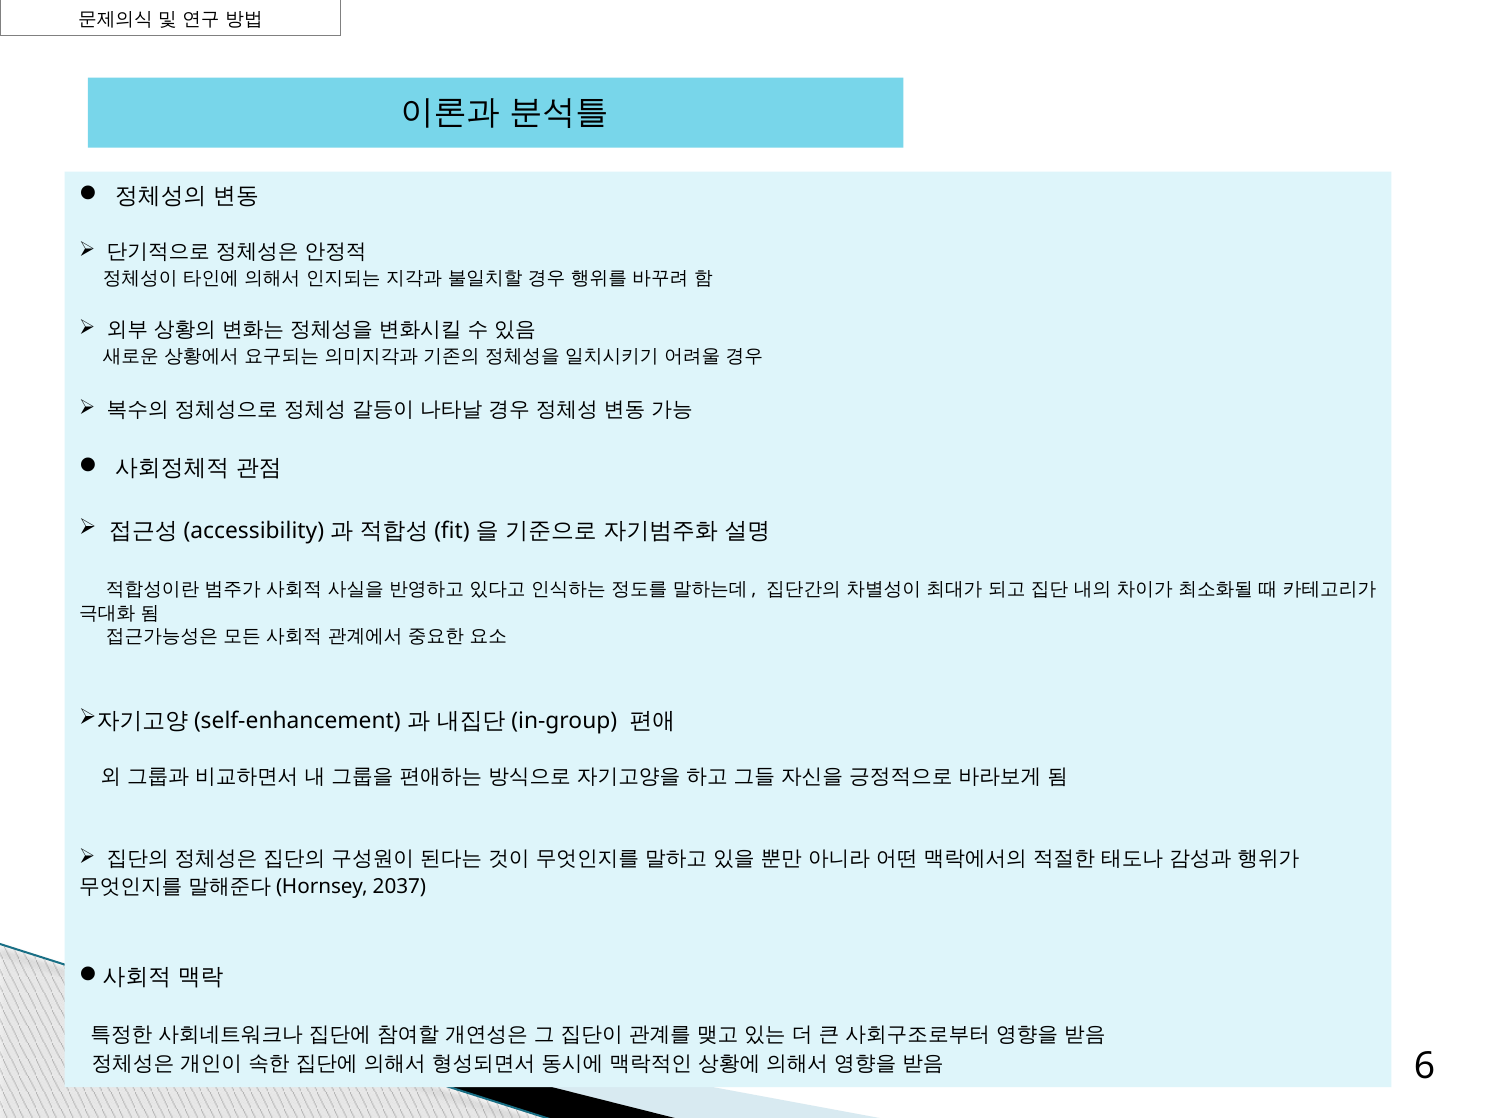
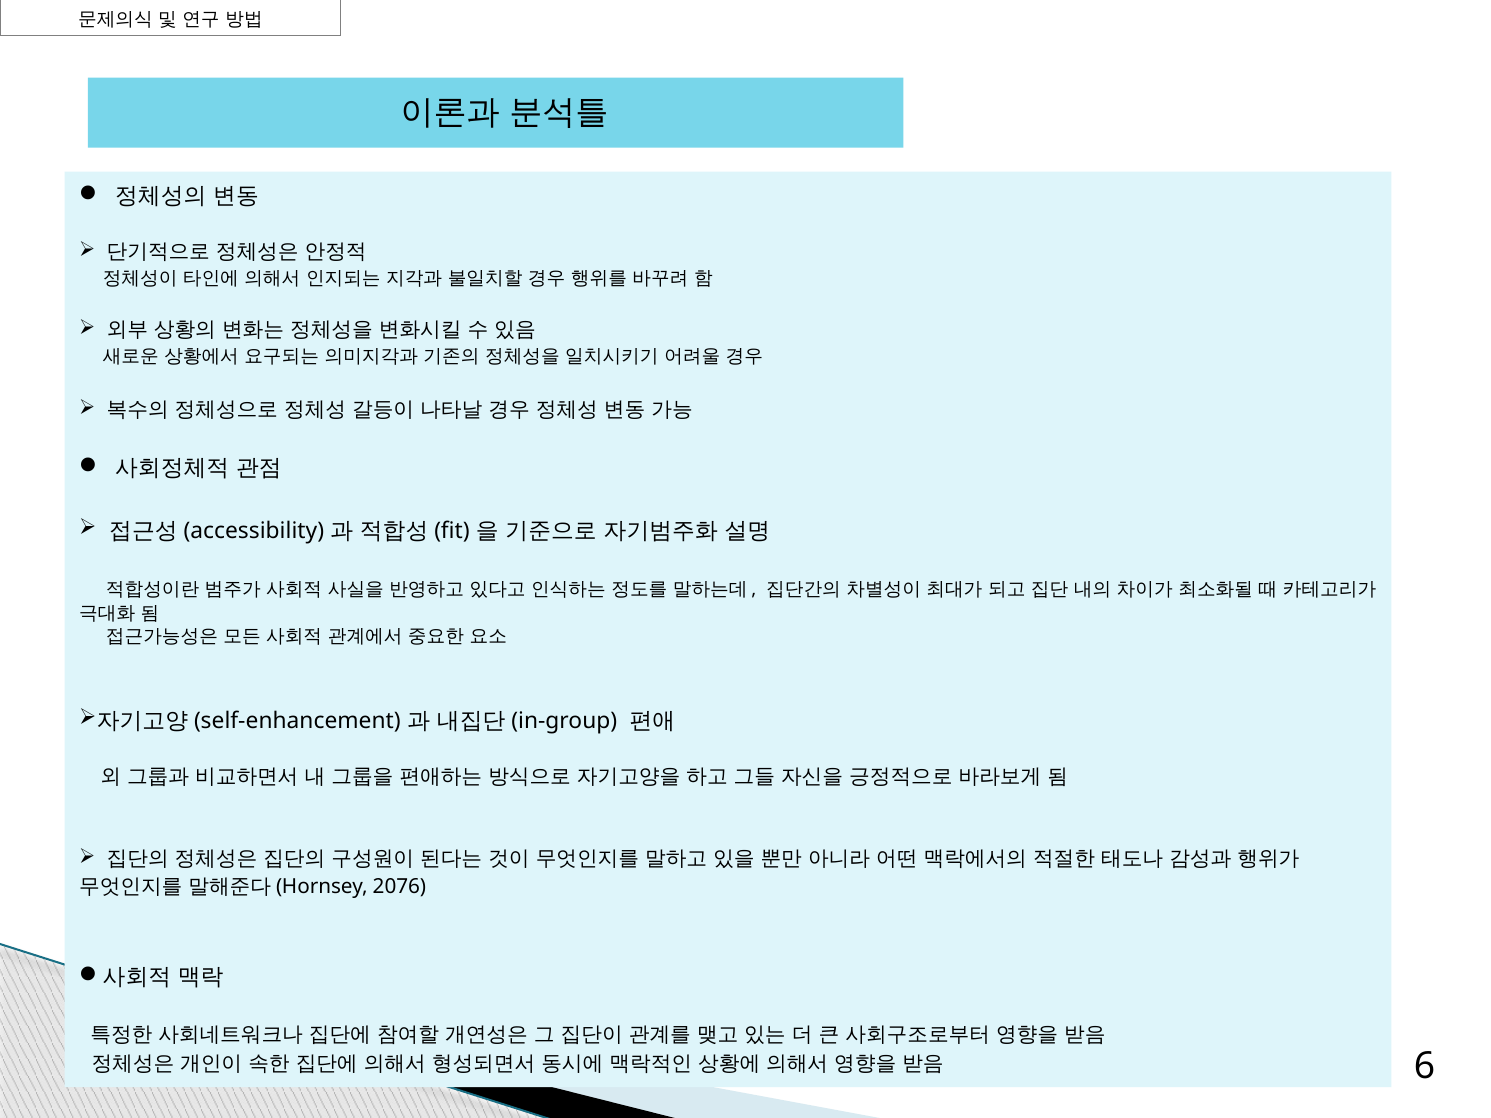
2037: 2037 -> 2076 (399, 887)
